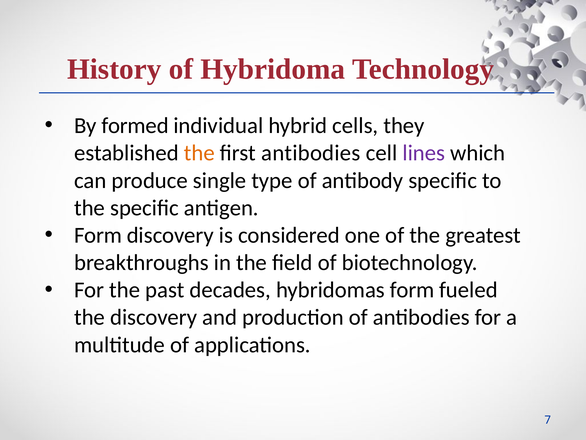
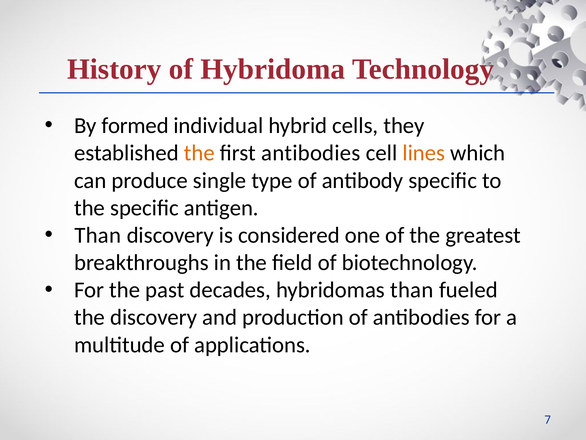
lines colour: purple -> orange (424, 153)
Form: Form -> Than (98, 235)
hybridomas form: form -> than (412, 290)
